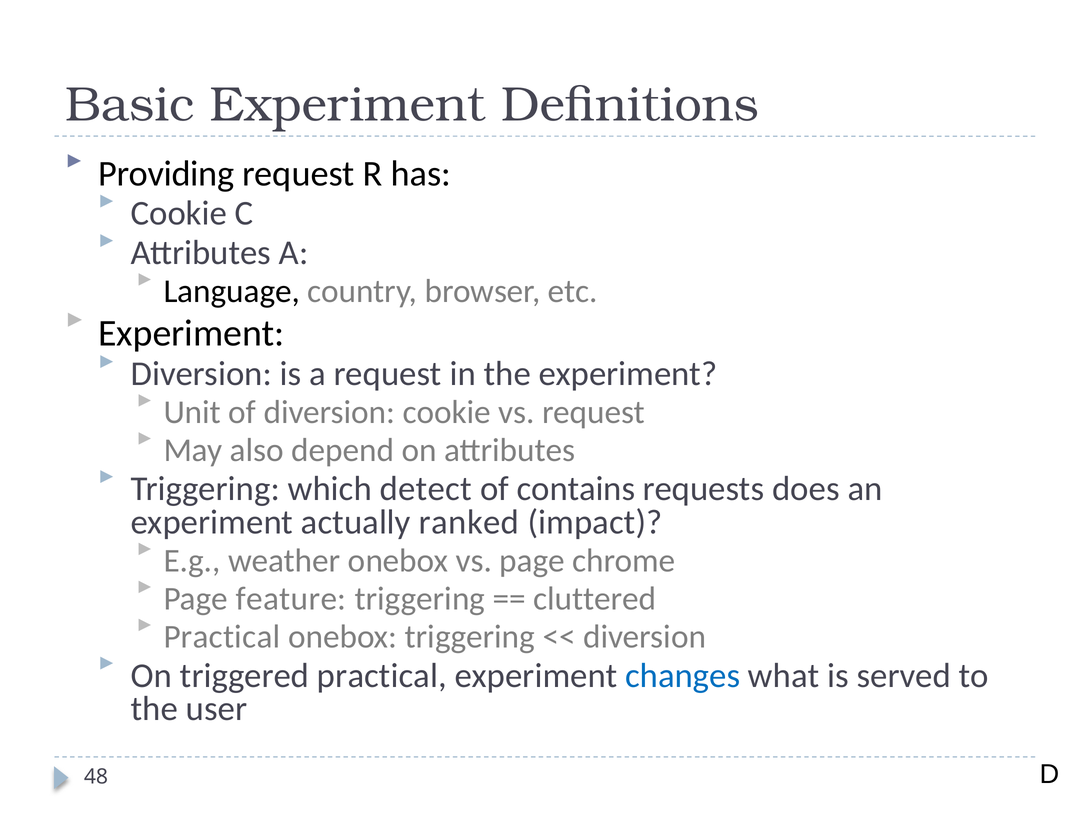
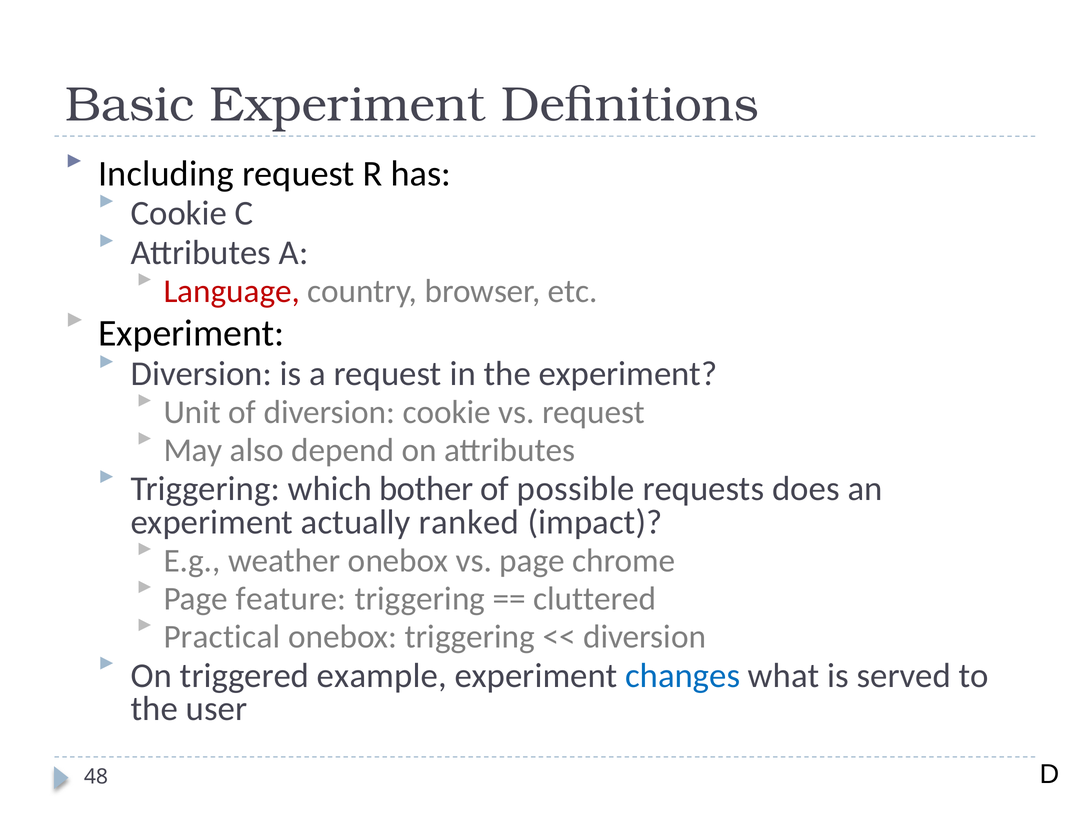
Providing: Providing -> Including (166, 174)
Language colour: black -> red (232, 291)
detect: detect -> bother (426, 489)
contains: contains -> possible (576, 489)
triggered practical: practical -> example (382, 676)
